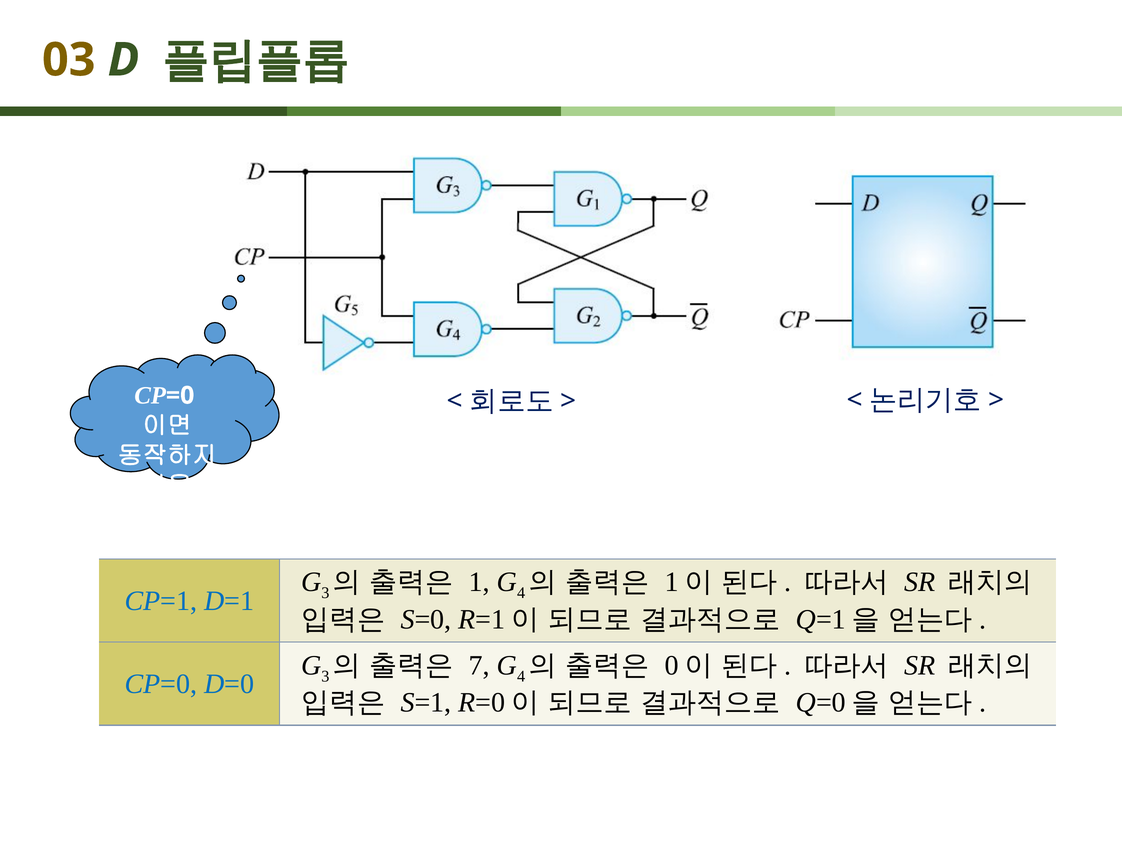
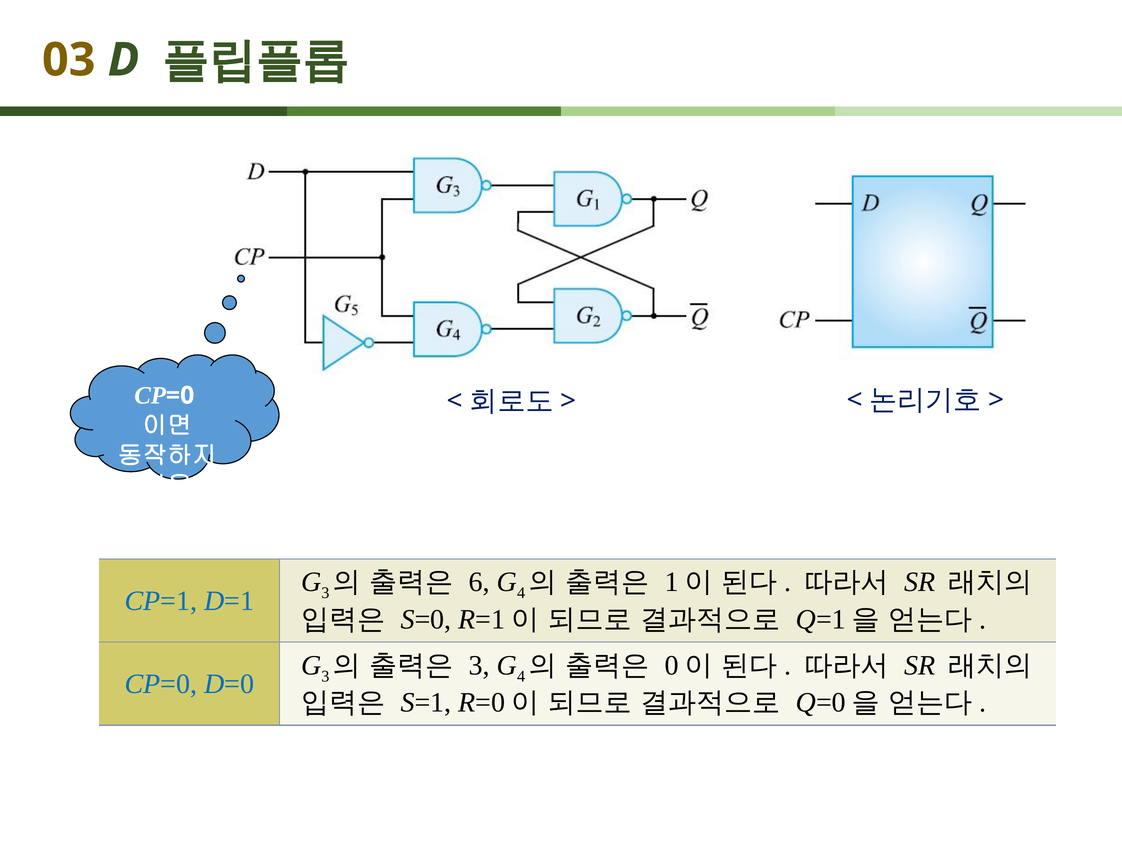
1: 1 -> 6 (479, 583)
7: 7 -> 3 (479, 666)
